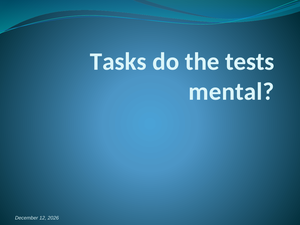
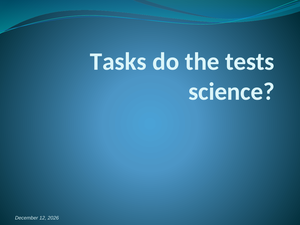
mental: mental -> science (231, 92)
